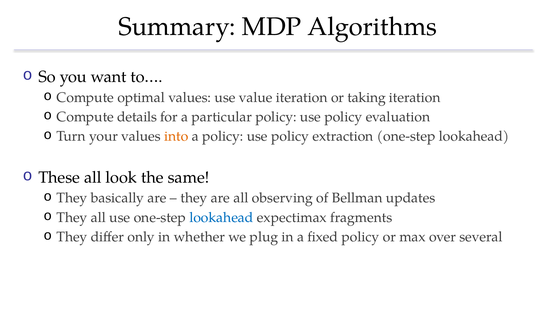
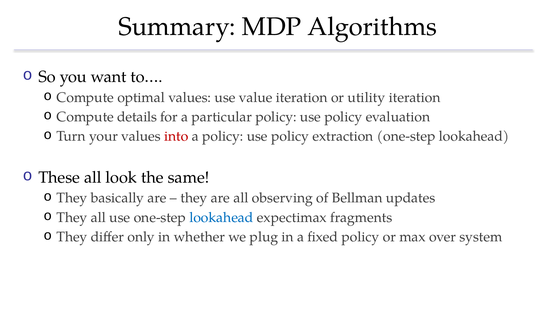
taking: taking -> utility (366, 97)
into colour: orange -> red (176, 136)
several: several -> system (481, 237)
